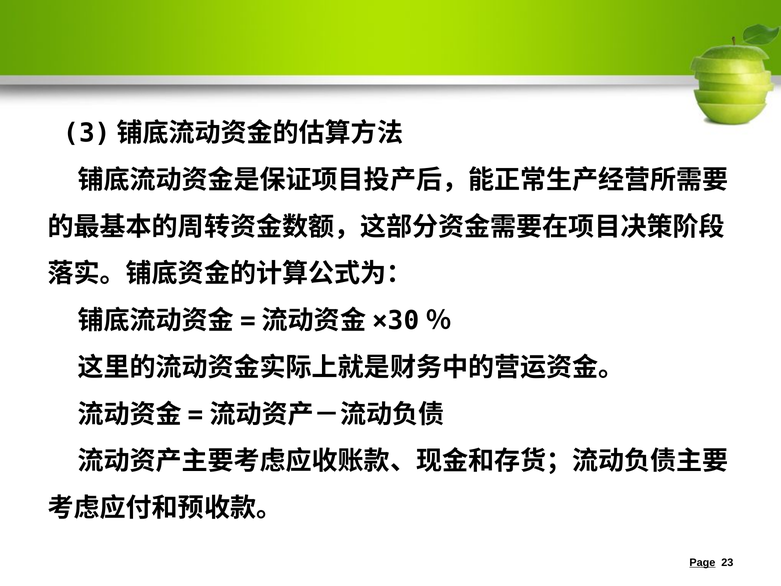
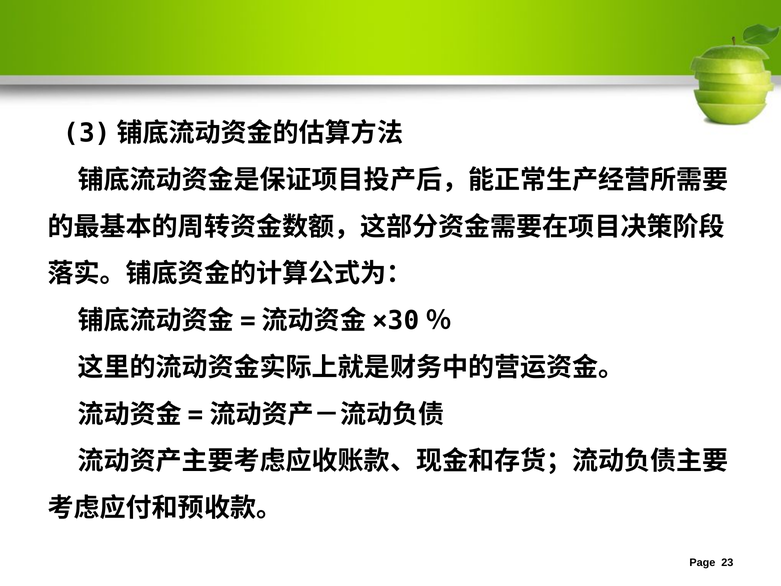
Page underline: present -> none (702, 562)
